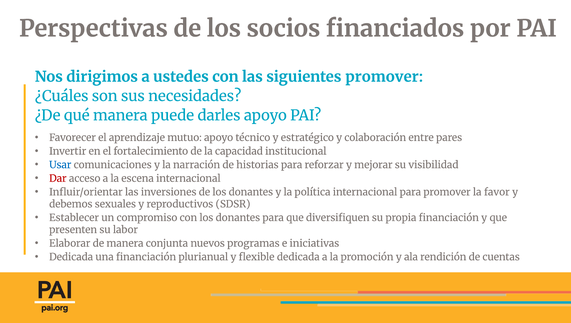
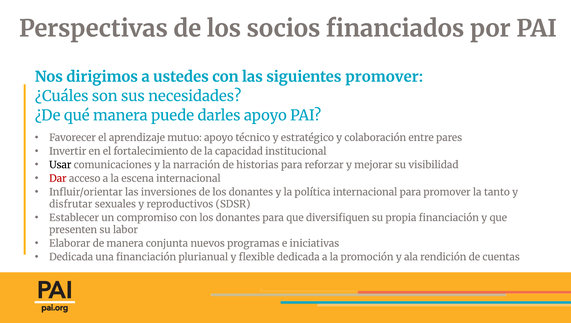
Usar colour: blue -> black (60, 165)
favor: favor -> tanto (497, 192)
debemos: debemos -> disfrutar (71, 205)
